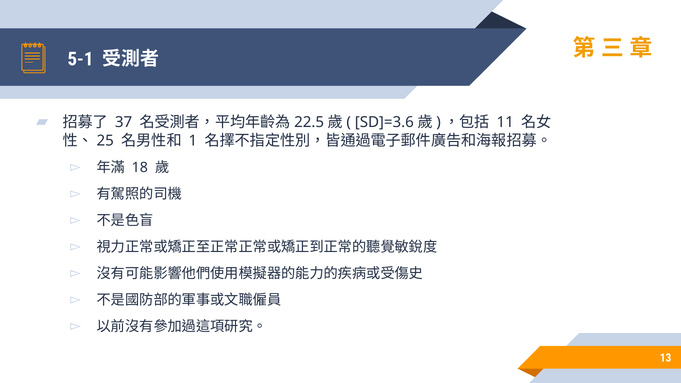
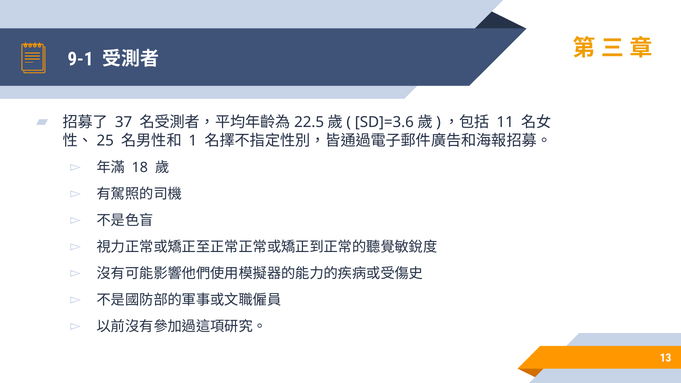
5-1: 5-1 -> 9-1 (80, 59)
